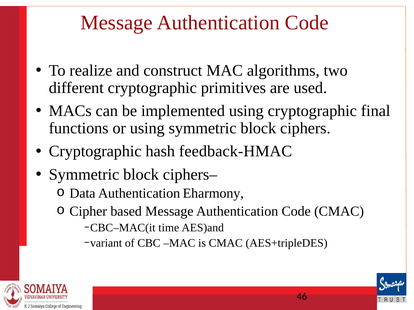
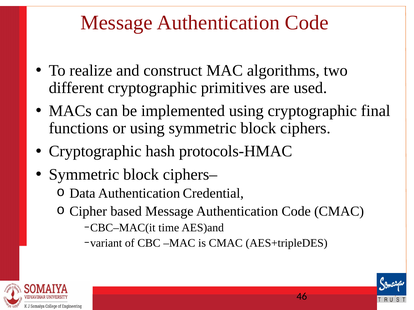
feedback-HMAC: feedback-HMAC -> protocols-HMAC (236, 152)
Eharmony: Eharmony -> Credential (213, 194)
